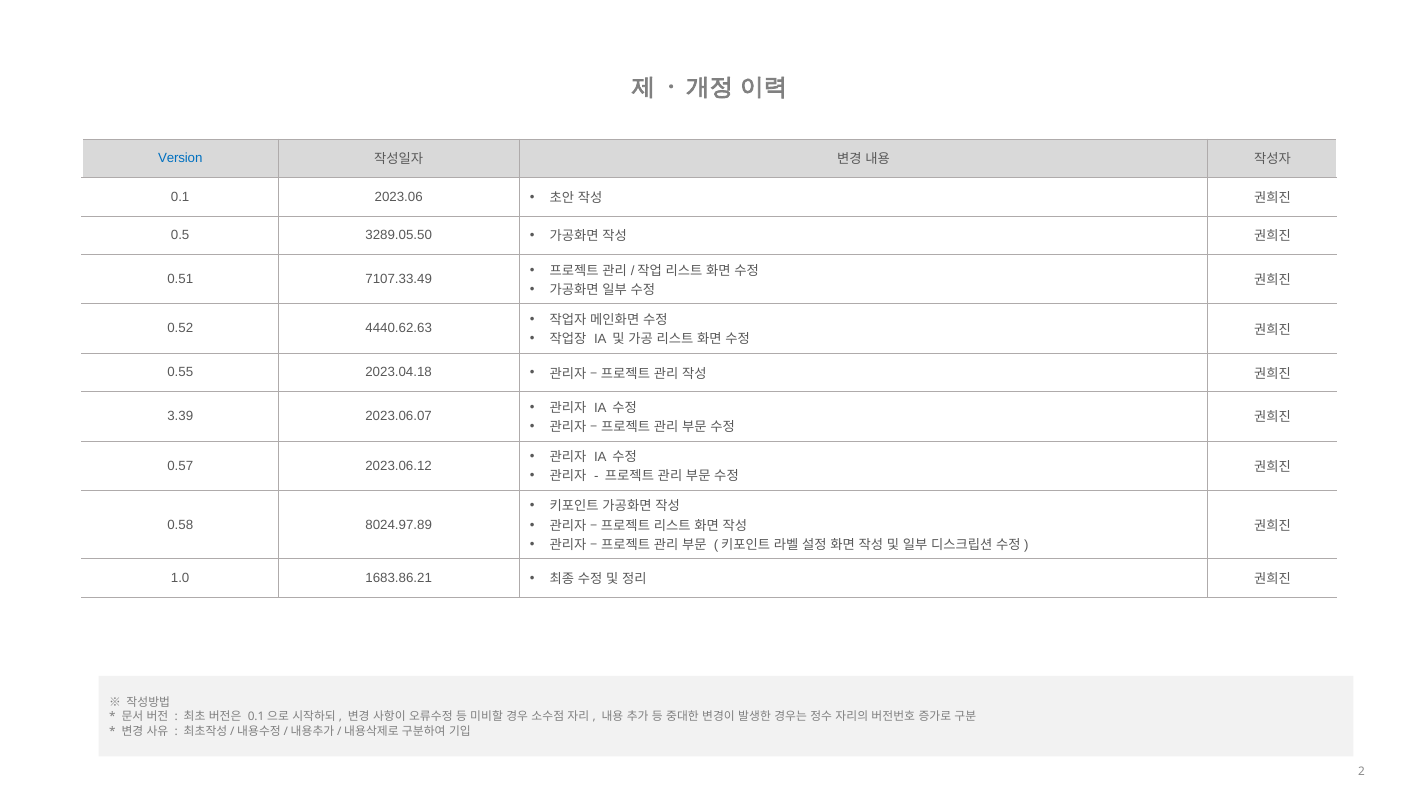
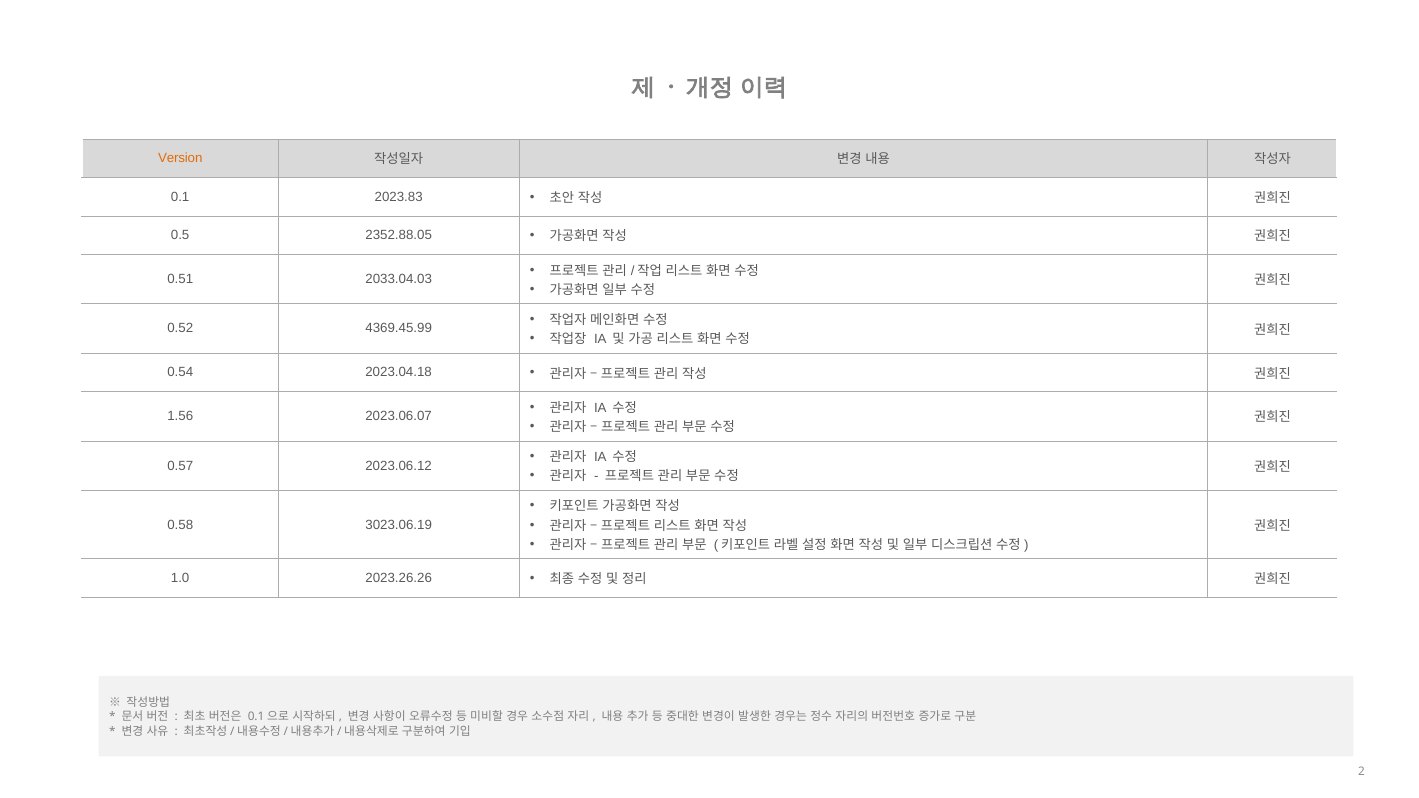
Version colour: blue -> orange (180, 158)
2023.06: 2023.06 -> 2023.83 (399, 197)
3289.05.50: 3289.05.50 -> 2352.88.05 (399, 235)
7107.33.49: 7107.33.49 -> 2033.04.03 (399, 279)
4440.62.63: 4440.62.63 -> 4369.45.99 (399, 329)
0.55: 0.55 -> 0.54 (180, 373)
3.39: 3.39 -> 1.56 (180, 416)
8024.97.89: 8024.97.89 -> 3023.06.19 (399, 525)
1683.86.21: 1683.86.21 -> 2023.26.26 (399, 578)
